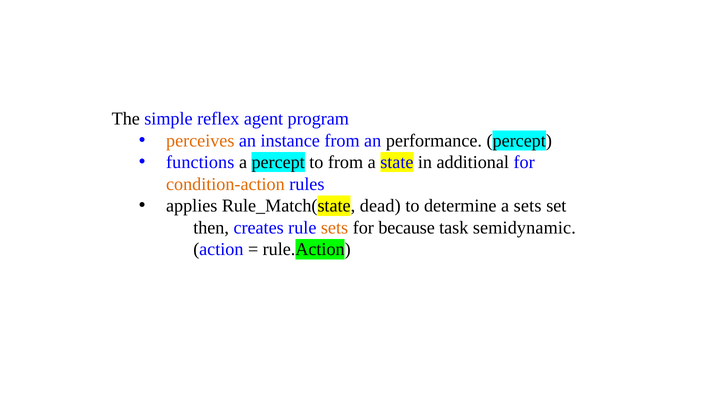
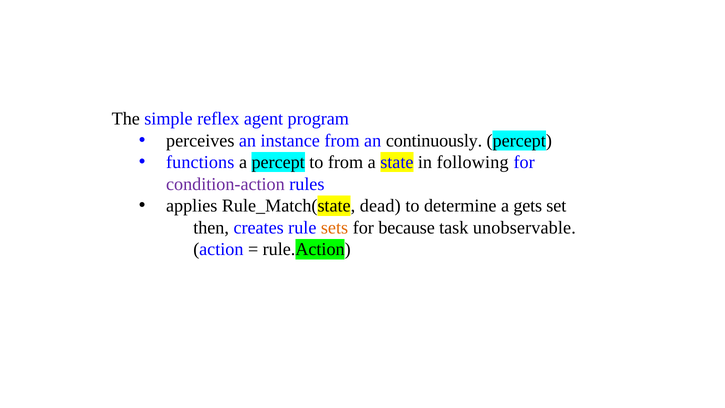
perceives colour: orange -> black (200, 140)
performance: performance -> continuously (434, 140)
additional: additional -> following (473, 162)
condition-action colour: orange -> purple (225, 184)
a sets: sets -> gets (528, 206)
semidynamic: semidynamic -> unobservable (524, 227)
